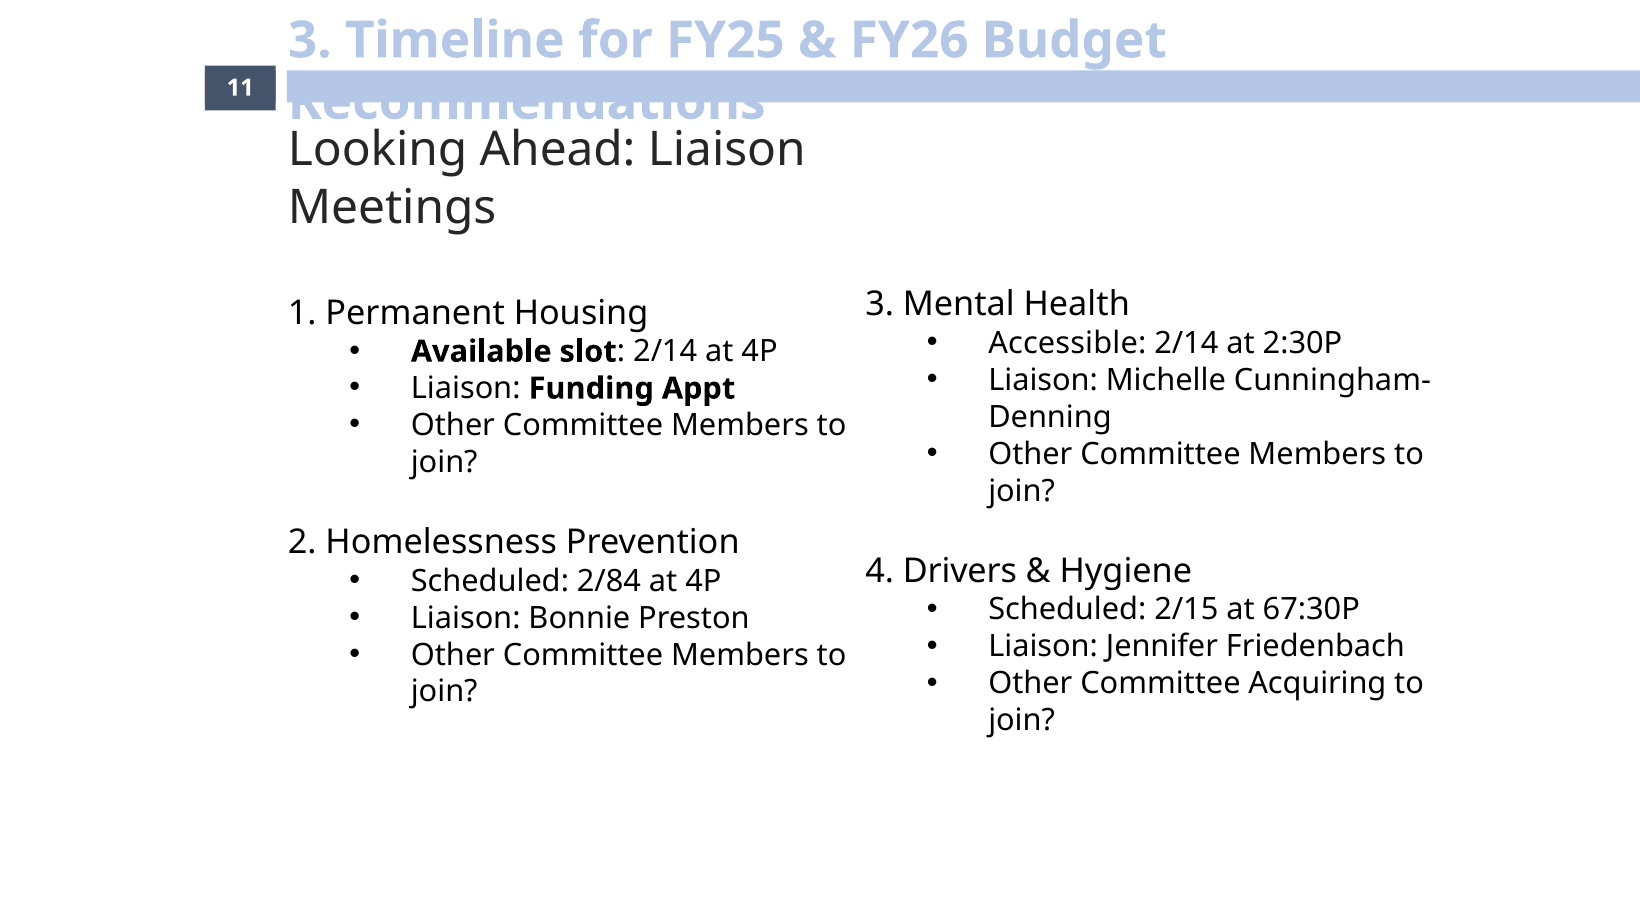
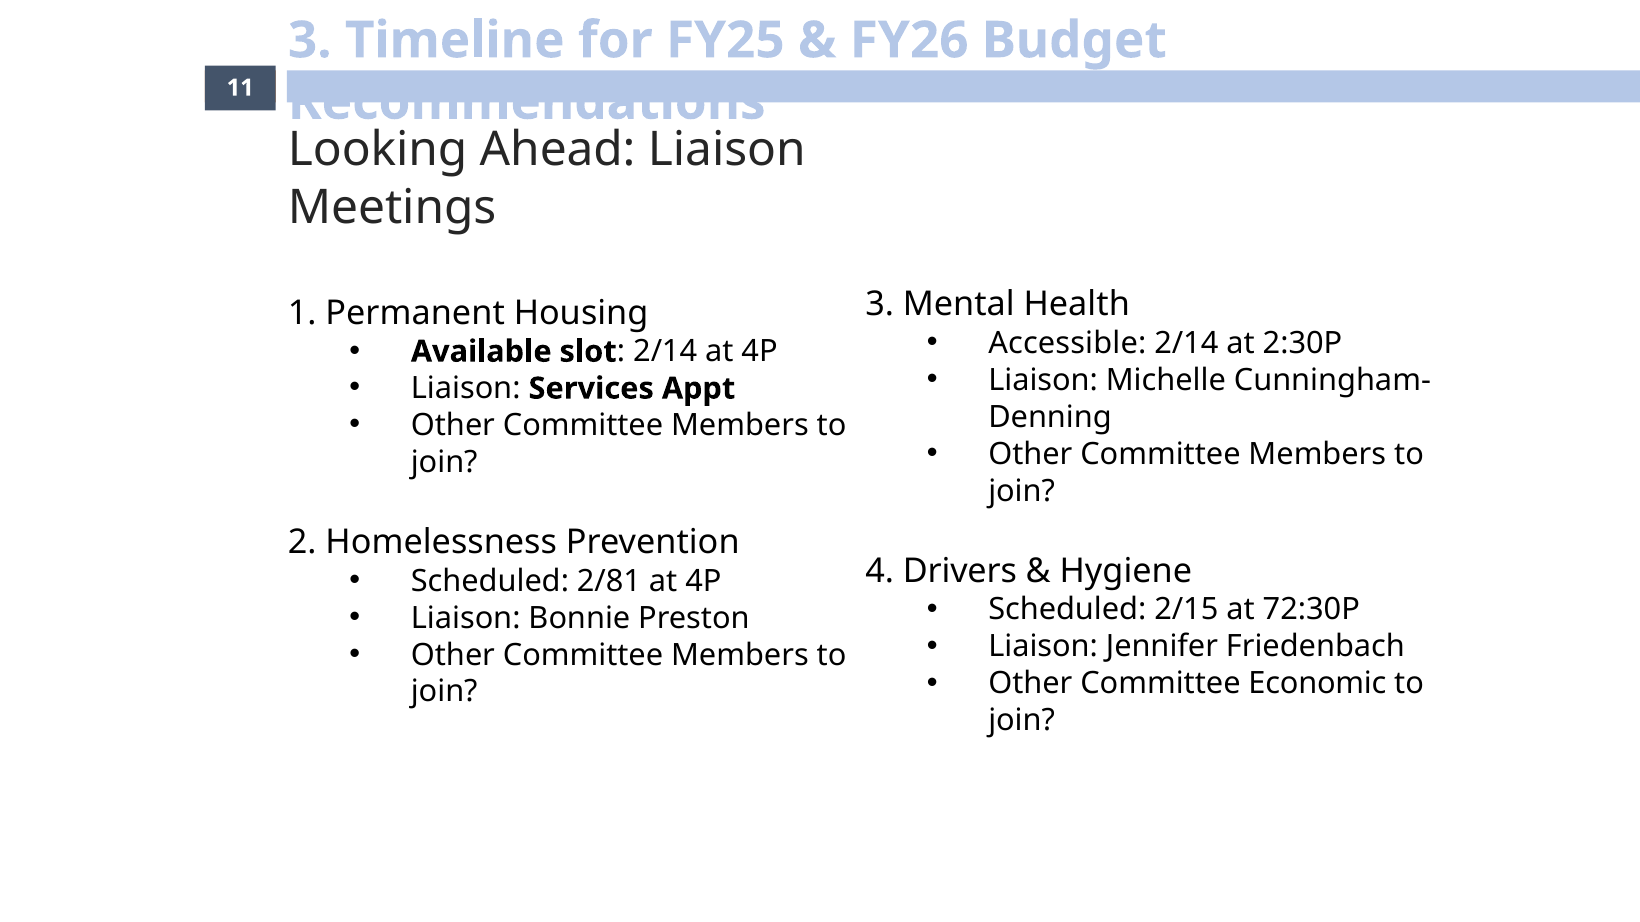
Funding: Funding -> Services (591, 389)
2/84: 2/84 -> 2/81 (609, 581)
67:30P: 67:30P -> 72:30P (1311, 610)
Acquiring: Acquiring -> Economic (1317, 684)
